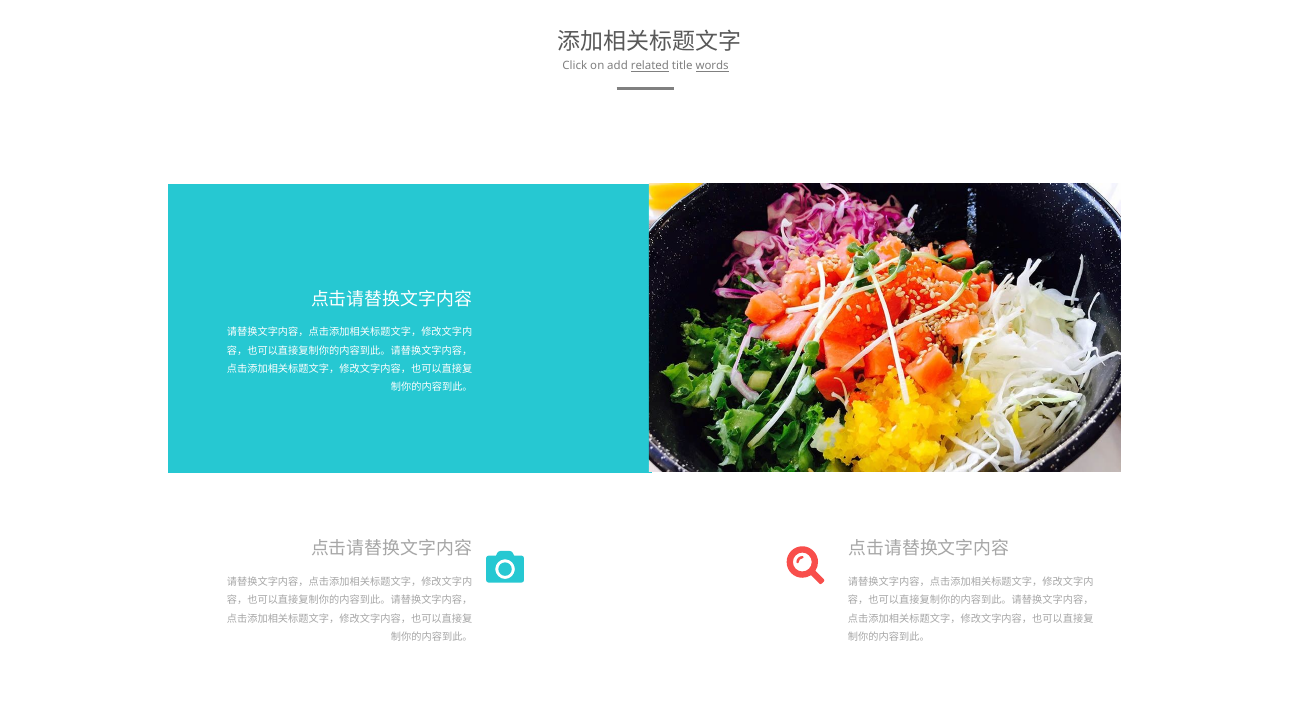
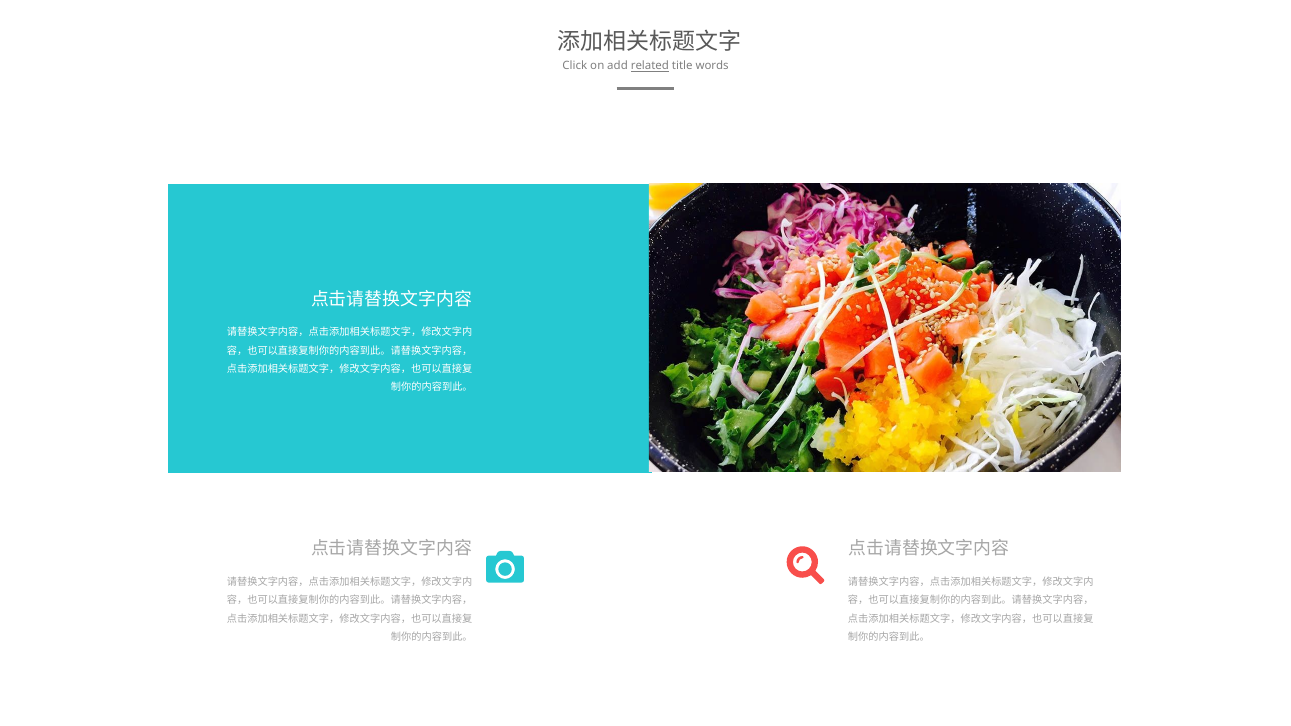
words underline: present -> none (712, 66)
